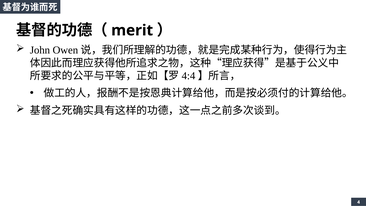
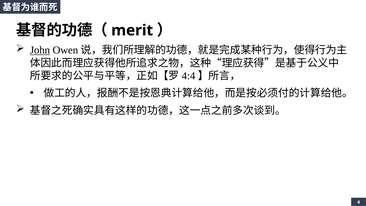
John underline: none -> present (40, 50)
